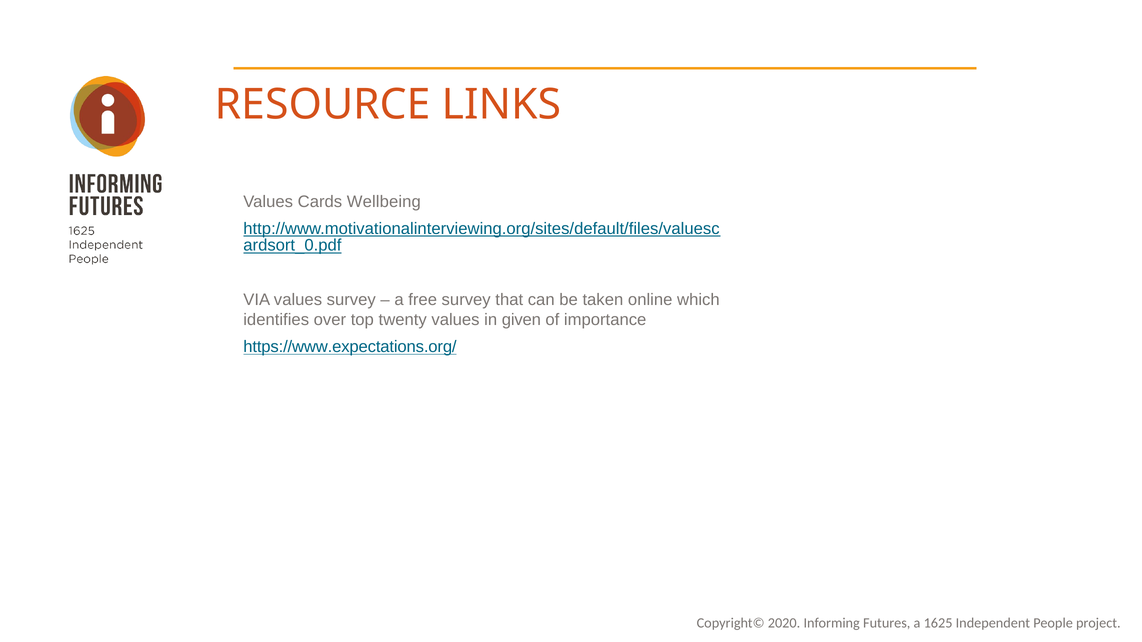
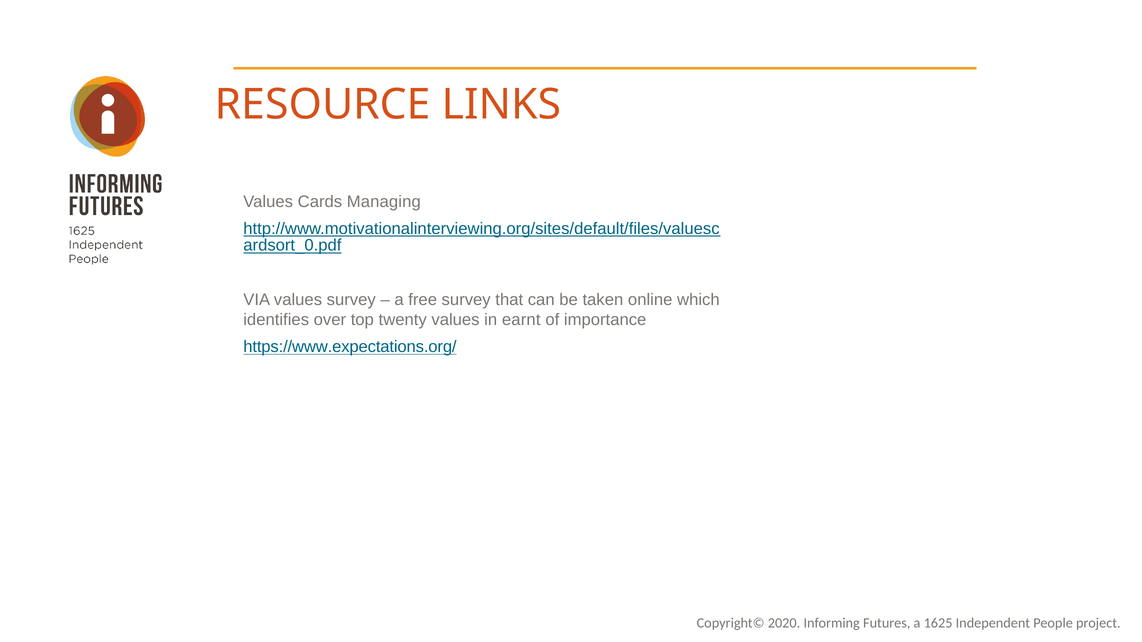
Wellbeing: Wellbeing -> Managing (384, 202)
given: given -> earnt (521, 320)
